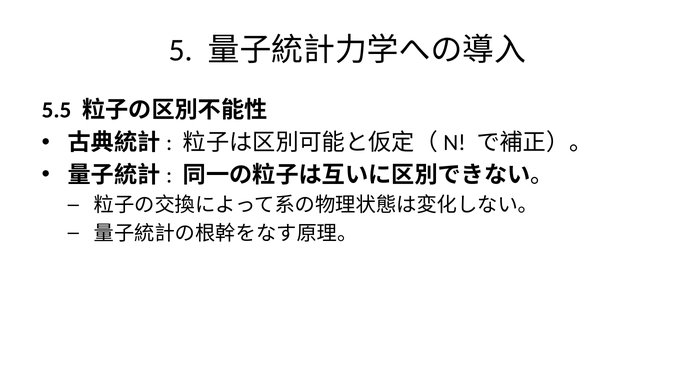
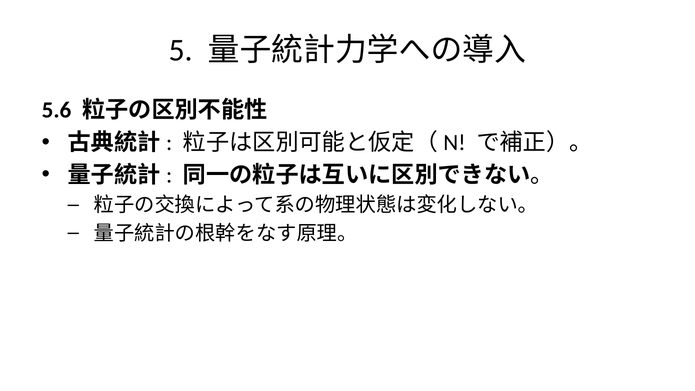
5.5: 5.5 -> 5.6 (57, 110)
